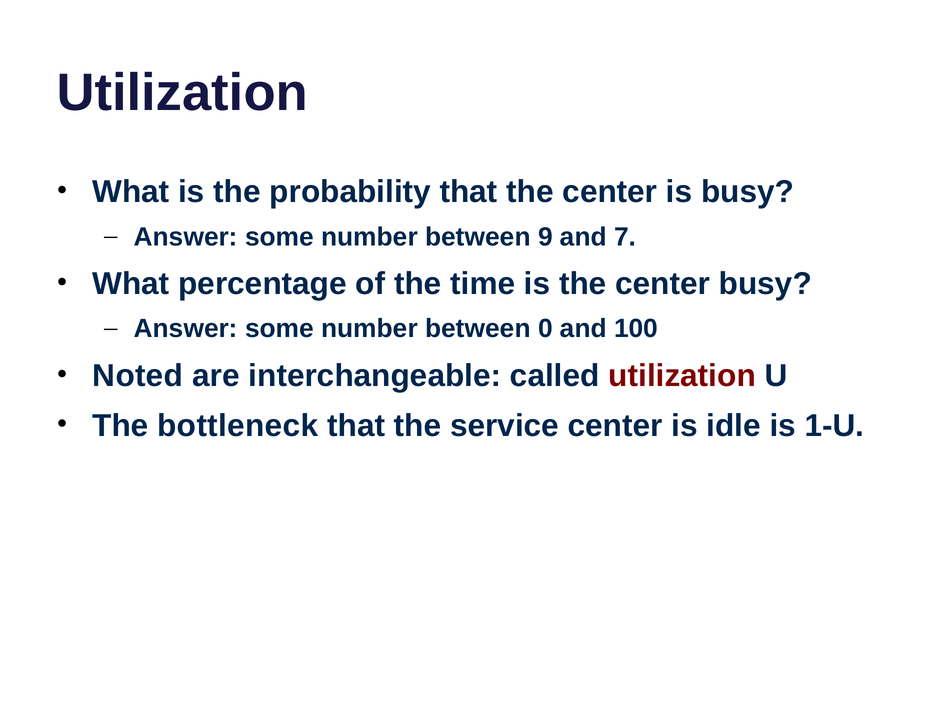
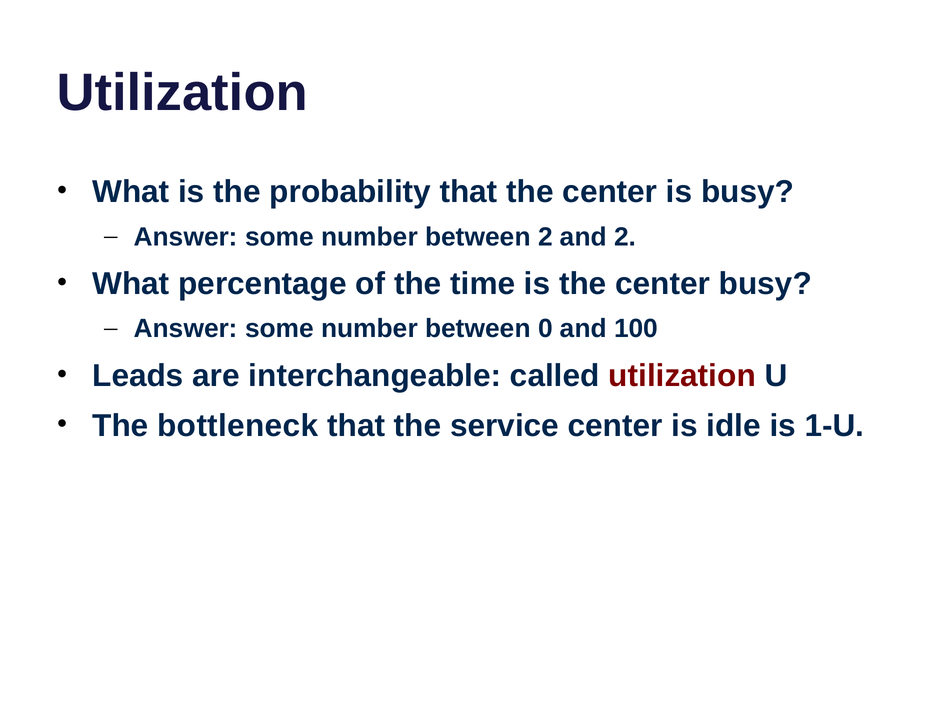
between 9: 9 -> 2 (545, 237)
and 7: 7 -> 2 (625, 237)
Noted: Noted -> Leads (138, 376)
